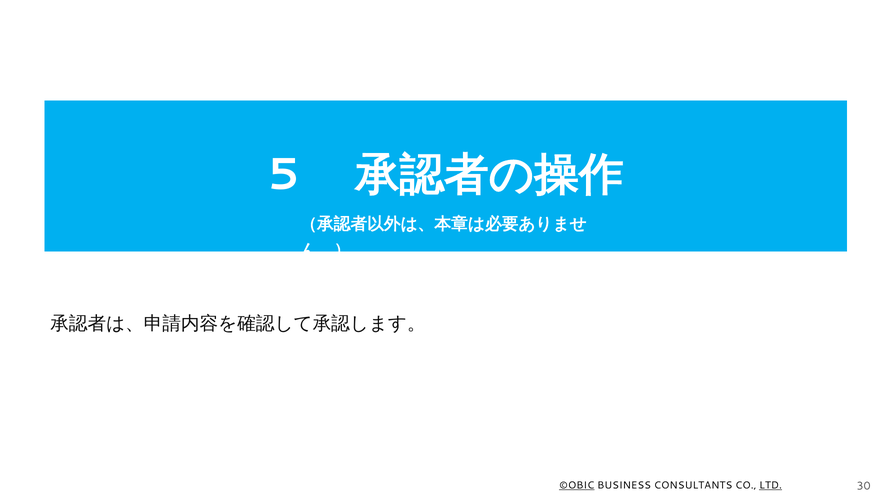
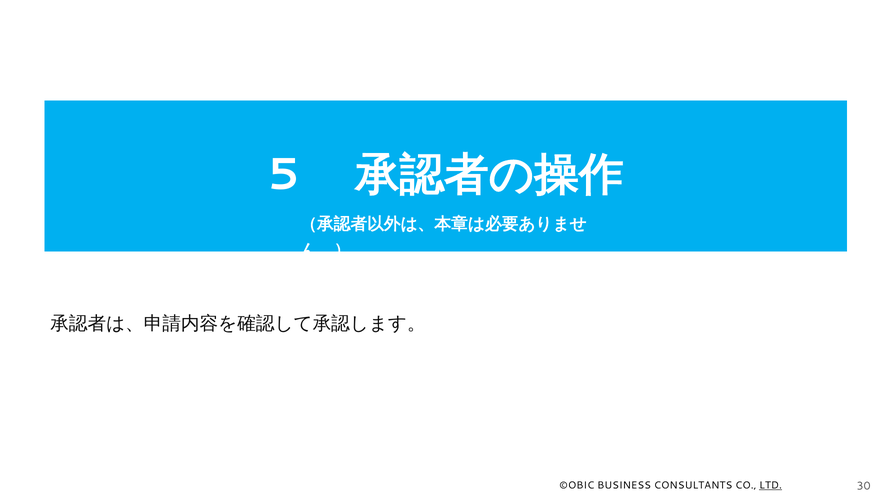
©OBIC underline: present -> none (577, 485)
